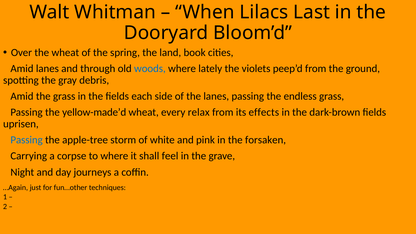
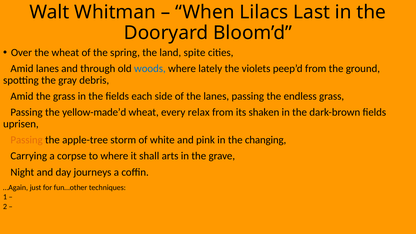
book: book -> spite (195, 53)
effects: effects -> shaken (264, 112)
Passing colour: blue -> orange (27, 140)
forsaken: forsaken -> changing (266, 140)
feel: feel -> arts (170, 156)
